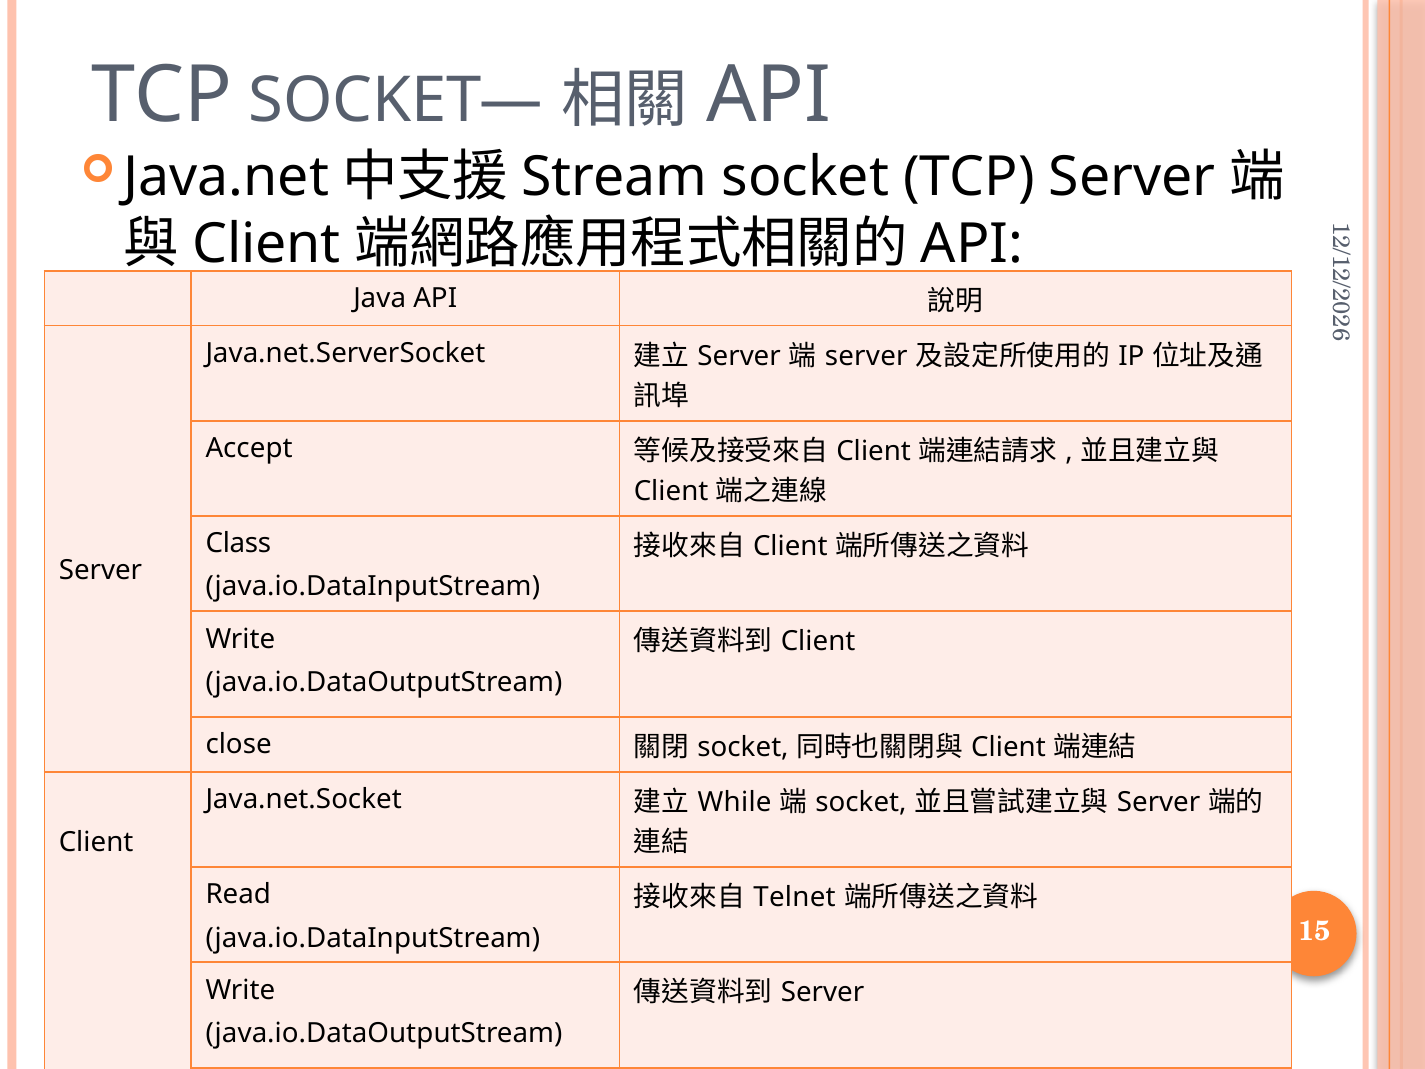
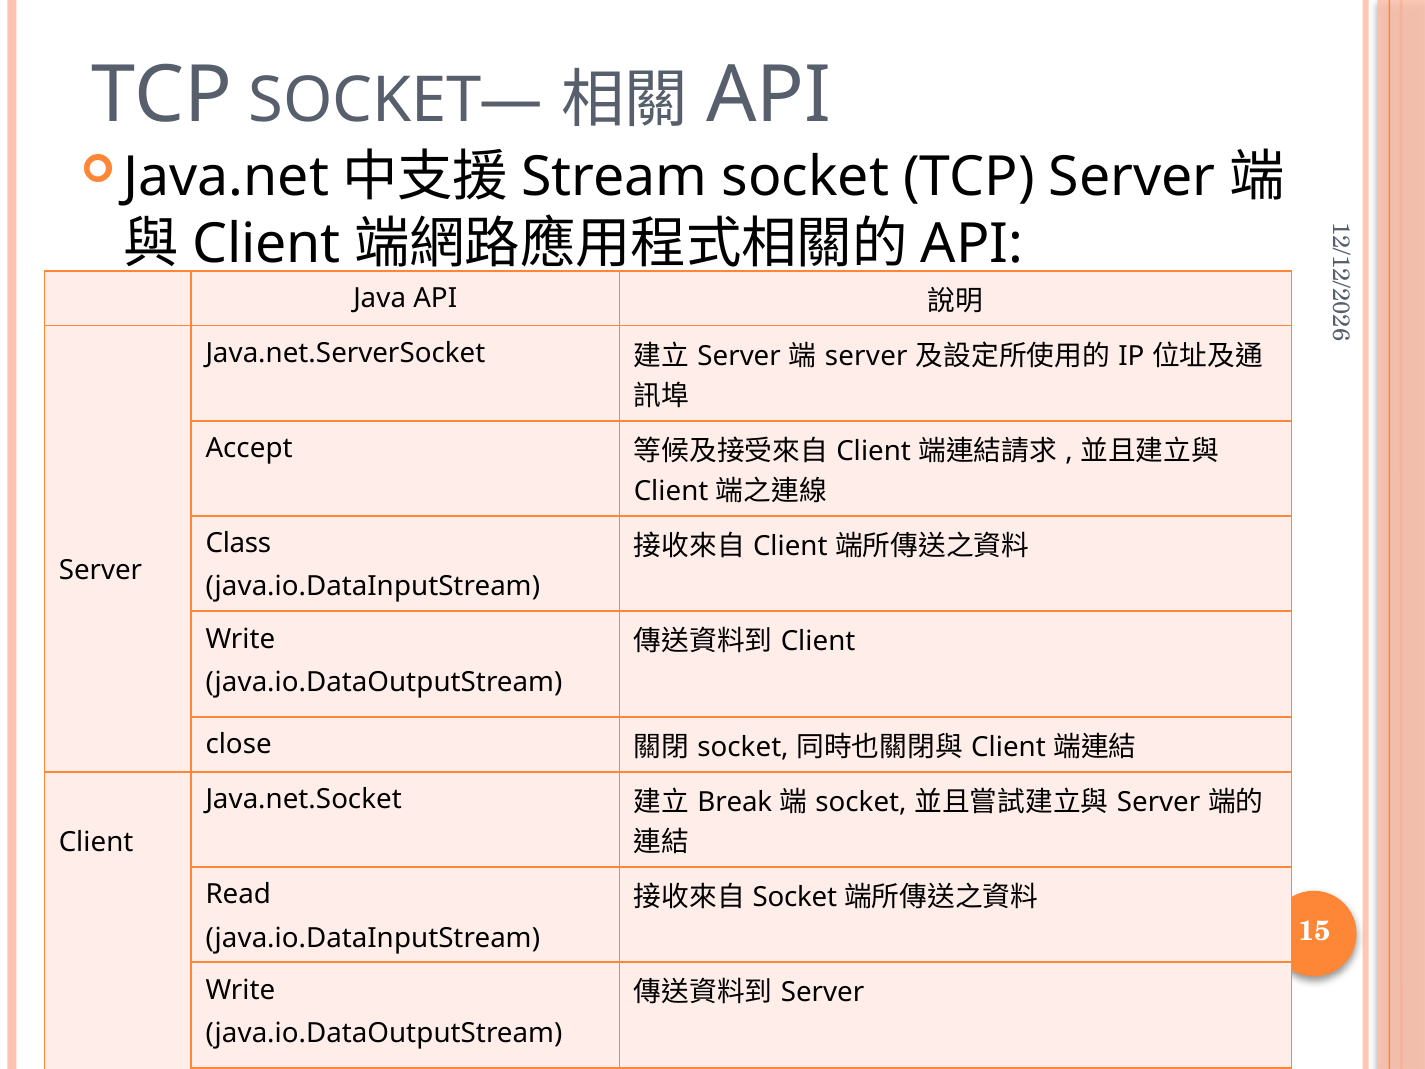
While: While -> Break (735, 802)
Telnet: Telnet -> Socket (795, 897)
